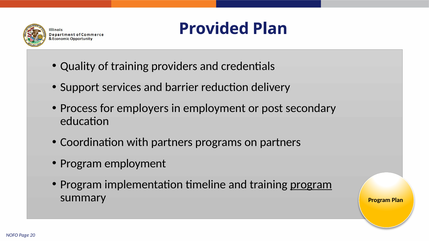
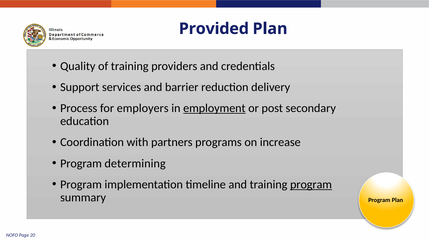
employment underline: none -> present (214, 108)
on partners: partners -> increase (280, 142)
Program employment: employment -> determining (135, 164)
